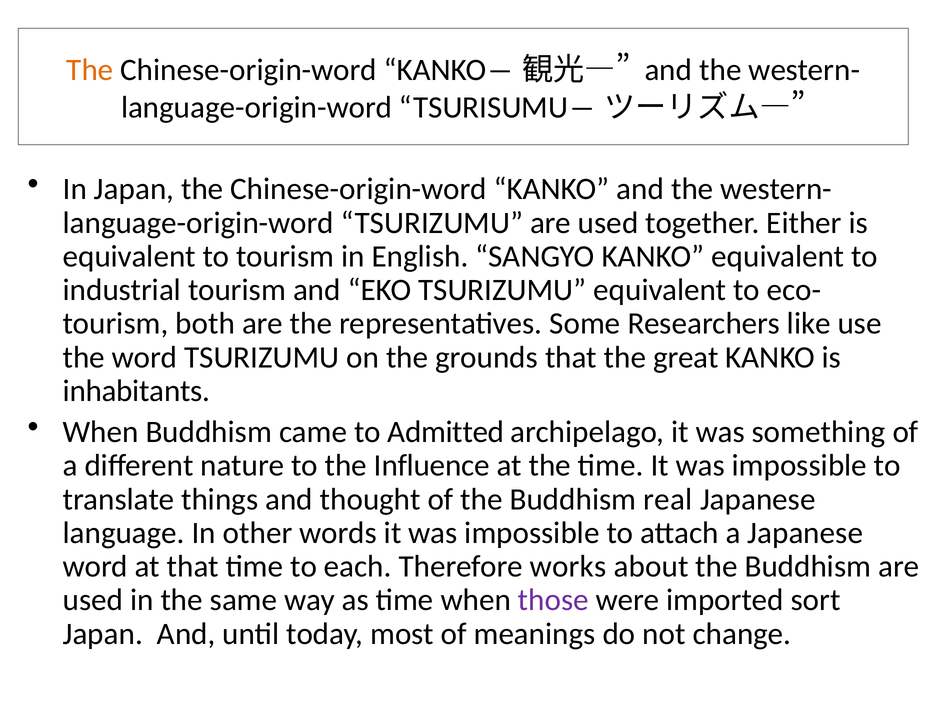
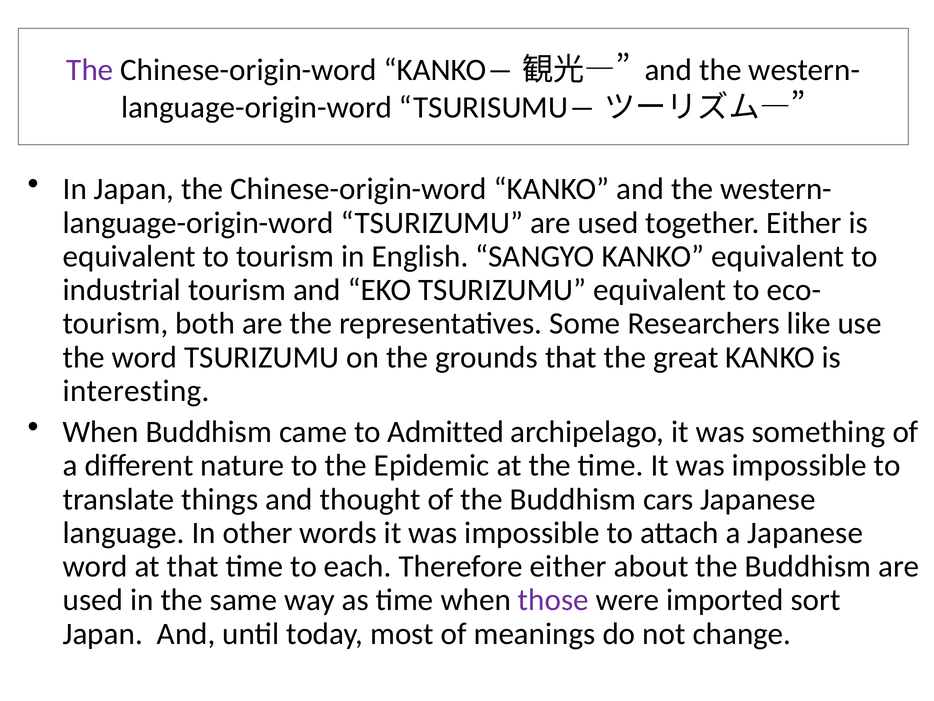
The colour: orange -> purple (90, 70)
inhabitants: inhabitants -> interesting (136, 391)
Influence: Influence -> Epidemic (432, 465)
real: real -> cars (668, 499)
Therefore works: works -> either (568, 566)
